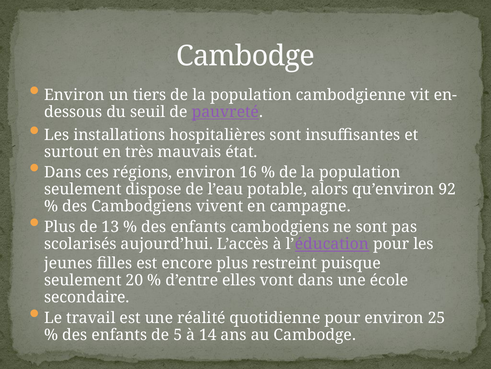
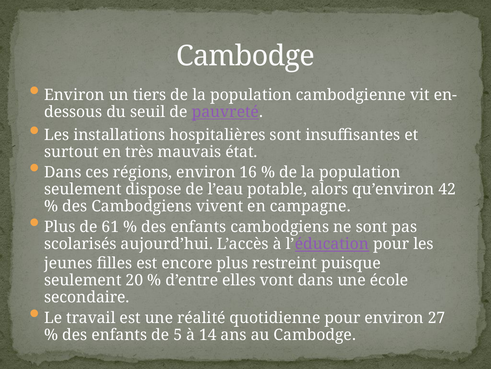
92: 92 -> 42 (447, 189)
13: 13 -> 61 (110, 227)
25: 25 -> 27 (437, 317)
